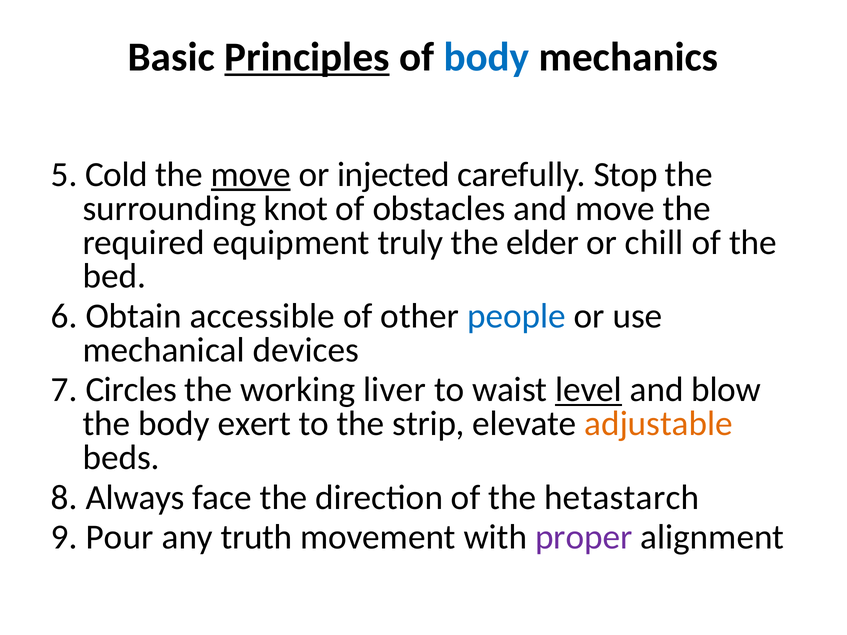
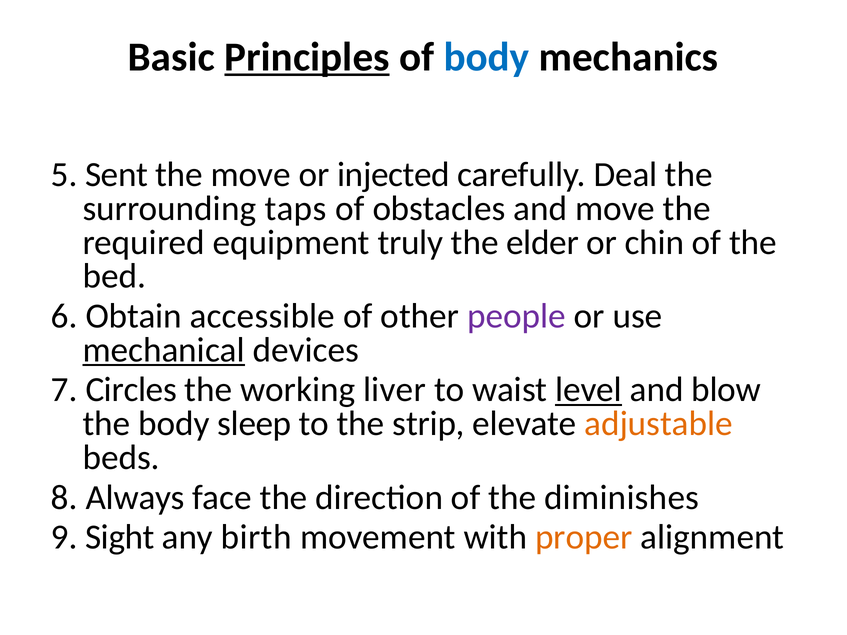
Cold: Cold -> Sent (117, 175)
move underline: present -> none (251, 175)
Stop: Stop -> Deal (626, 175)
knot: knot -> taps (296, 209)
chill: chill -> chin (654, 242)
people colour: blue -> purple (516, 316)
mechanical underline: none -> present (164, 350)
exert: exert -> sleep (254, 424)
hetastarch: hetastarch -> diminishes (622, 498)
Pour: Pour -> Sight (120, 538)
truth: truth -> birth (256, 538)
proper colour: purple -> orange (584, 538)
